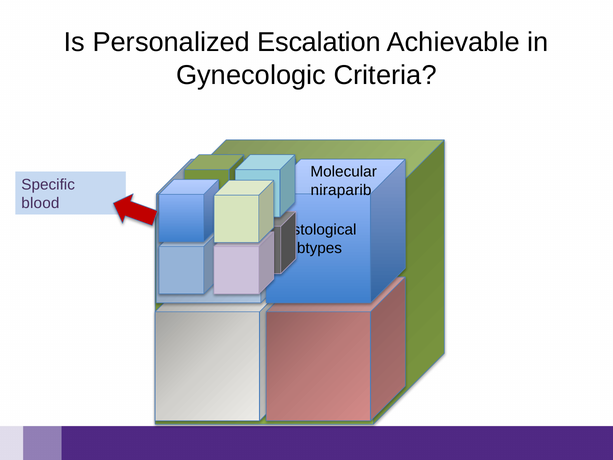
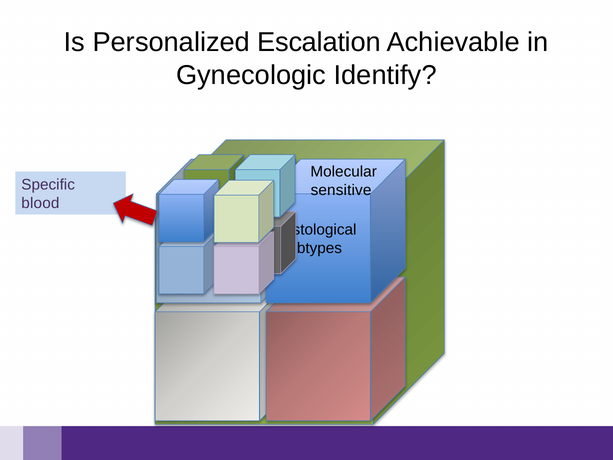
Criteria: Criteria -> Identify (385, 75)
niraparib: niraparib -> sensitive (341, 190)
